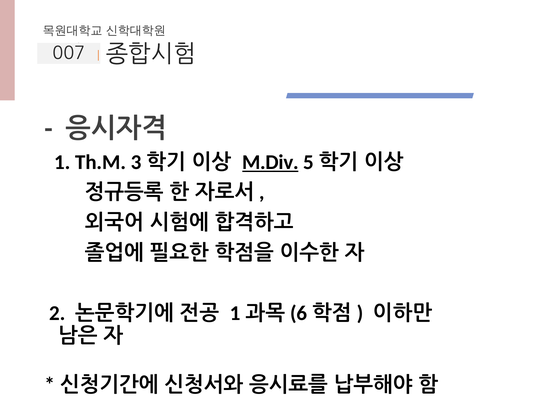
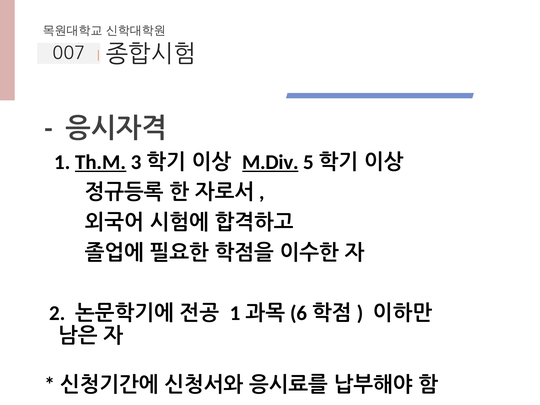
Th.M underline: none -> present (101, 162)
